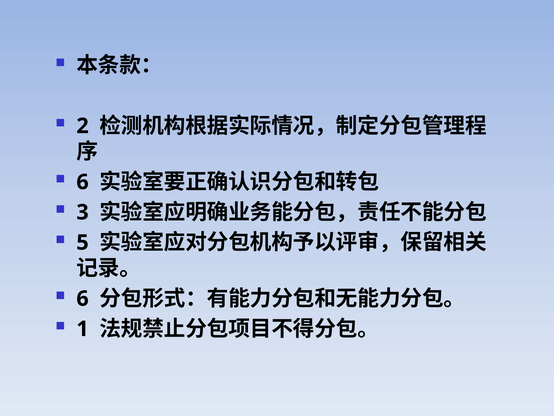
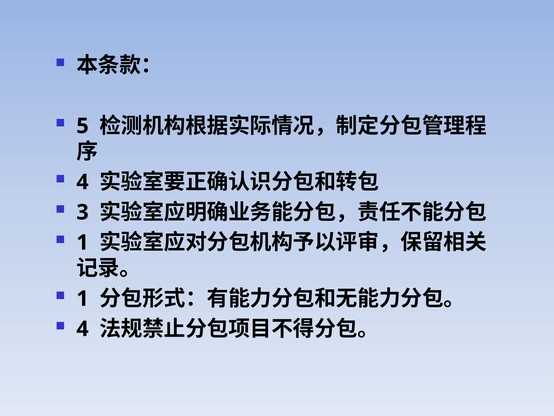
2: 2 -> 5 (83, 126)
6: 6 -> 4 (83, 182)
5: 5 -> 1 (83, 242)
6: 6 -> 1 (83, 298)
1: 1 -> 4 (83, 328)
